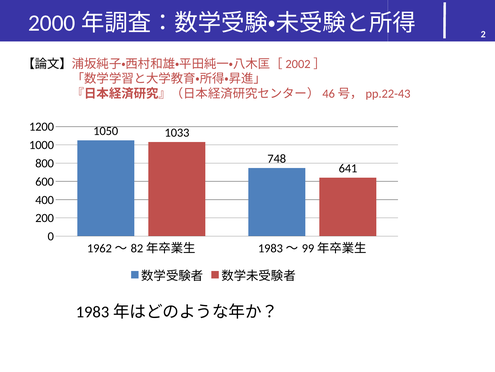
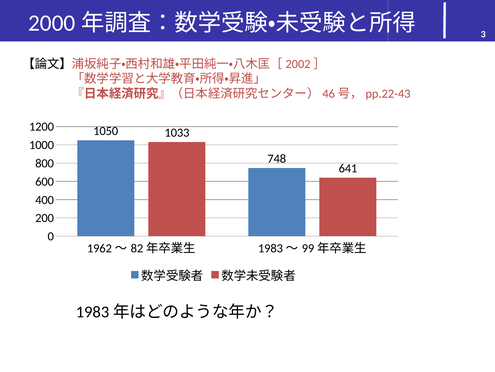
2: 2 -> 3 (483, 34)
